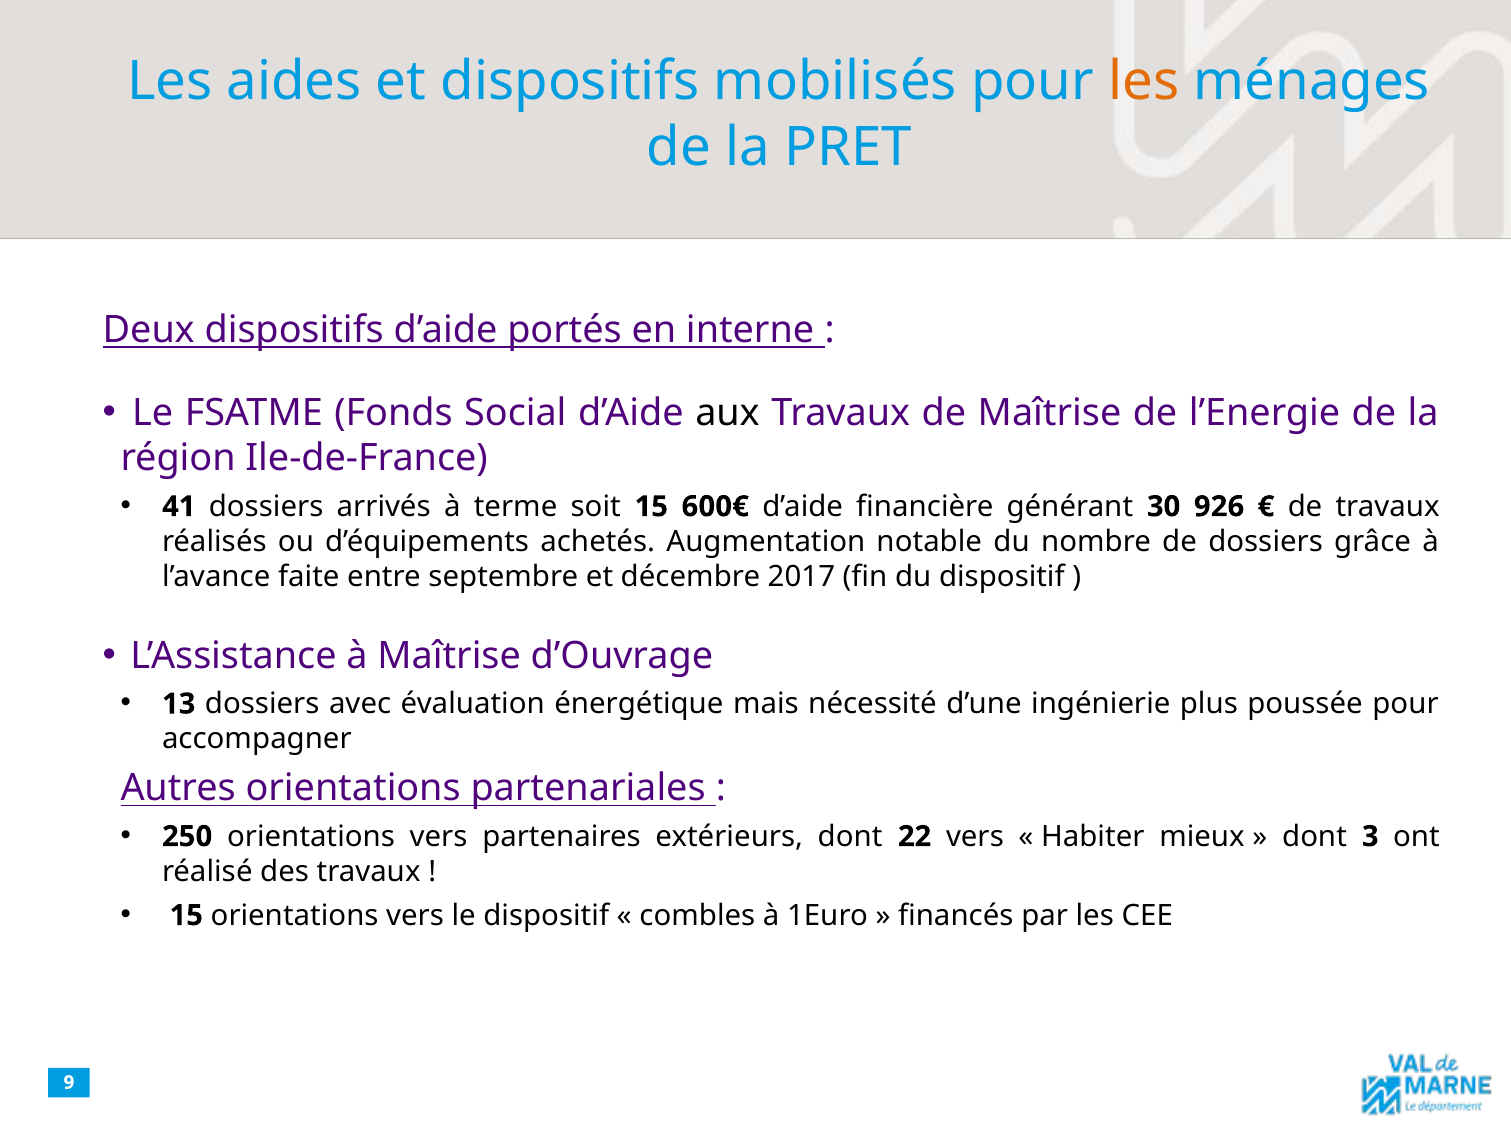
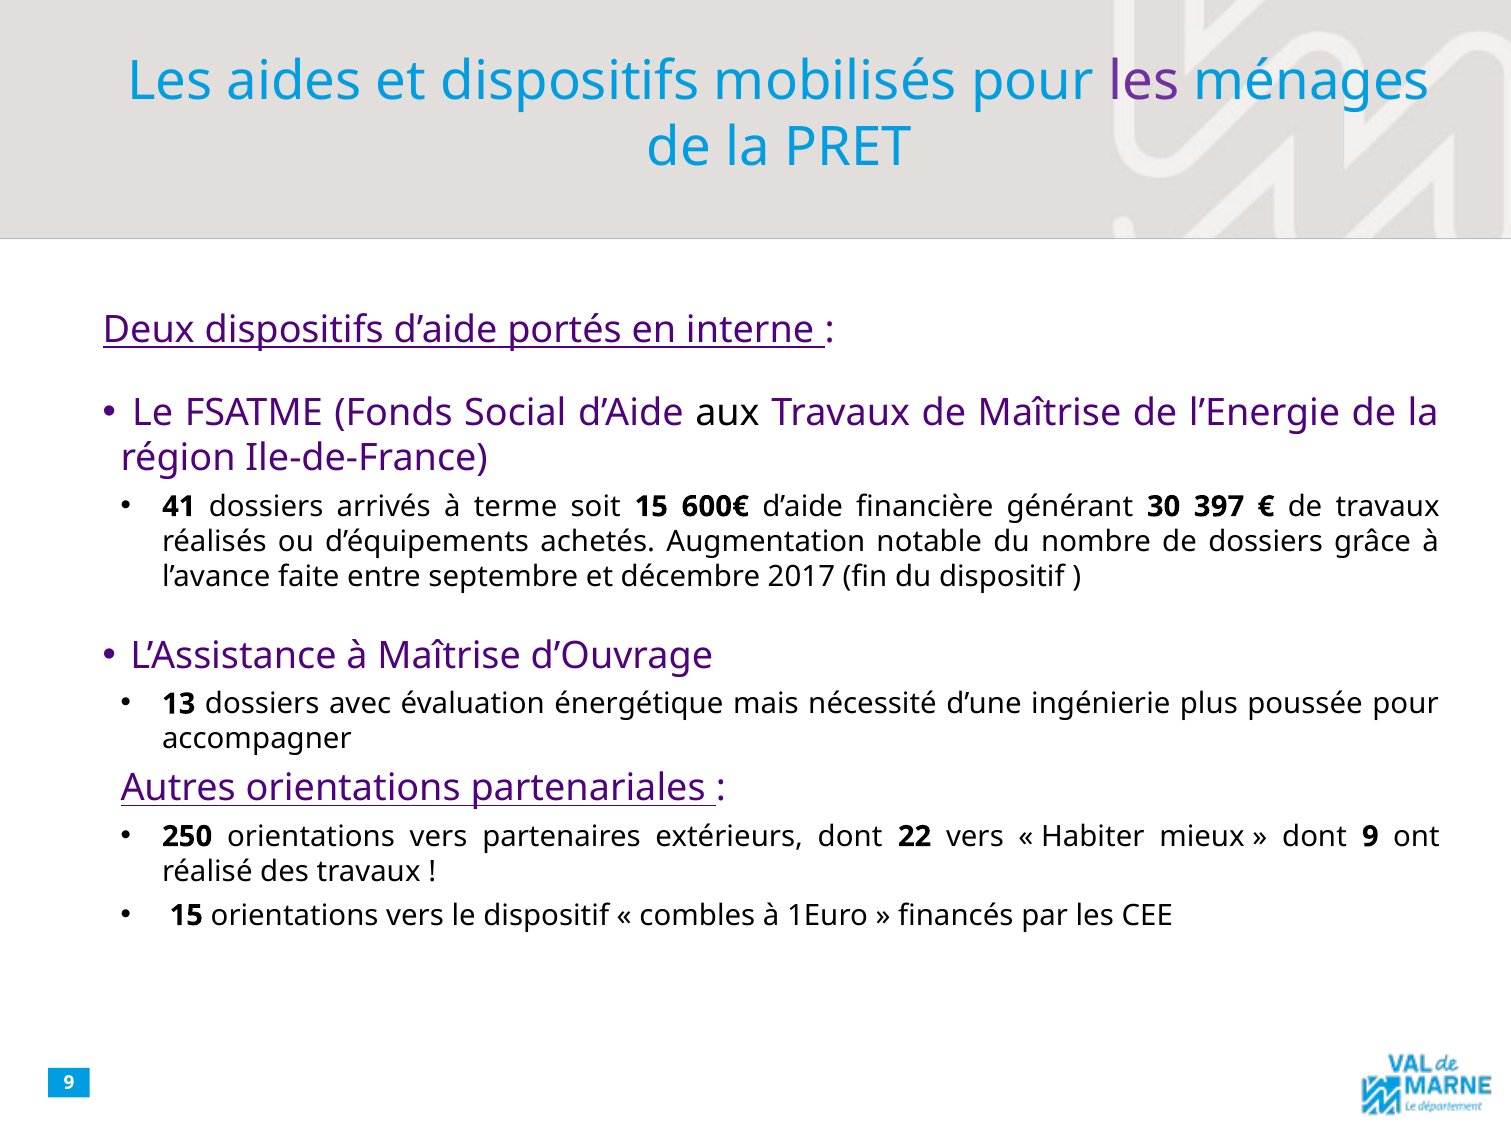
les colour: orange -> purple (1144, 82)
926: 926 -> 397 (1219, 507)
dont 3: 3 -> 9 (1370, 837)
